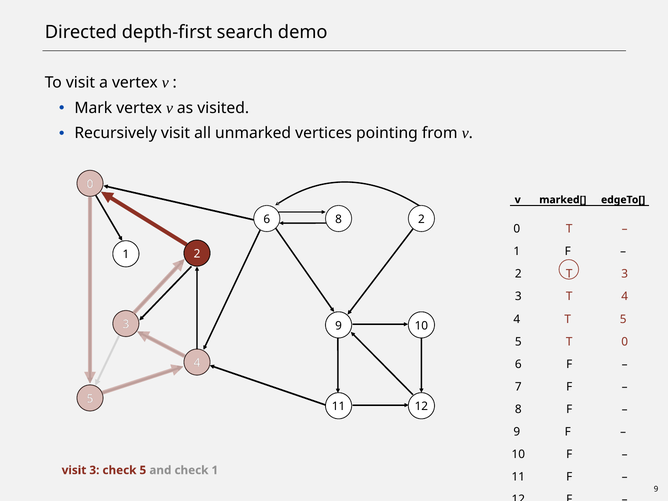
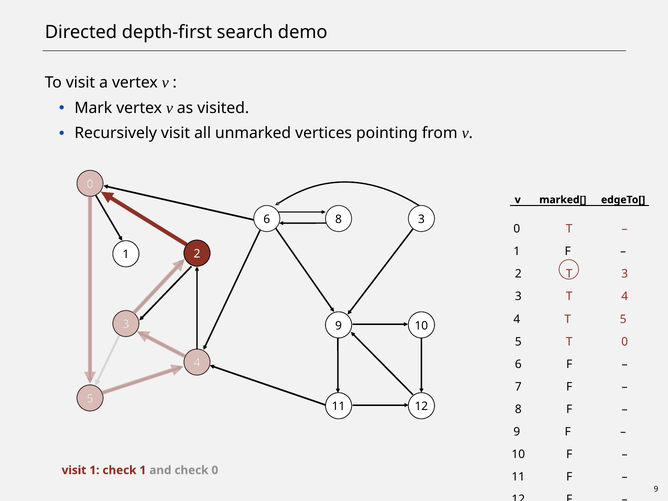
8 2: 2 -> 3 (421, 219)
visit 3: 3 -> 1 (94, 470)
check 5: 5 -> 1 (143, 470)
check 1: 1 -> 0 (215, 470)
